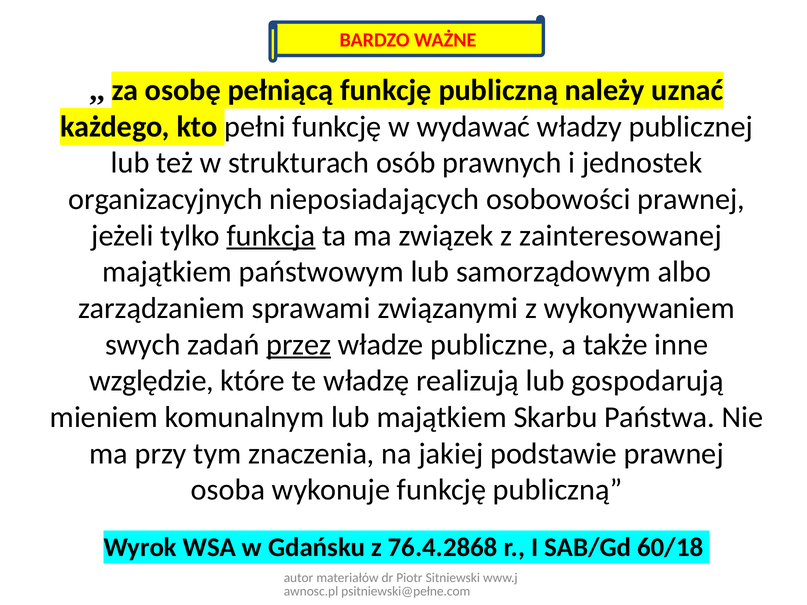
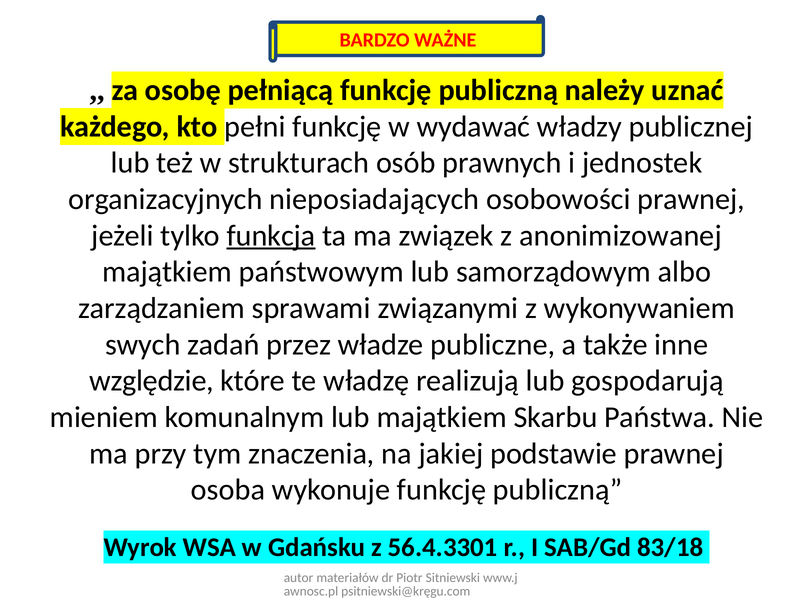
zainteresowanej: zainteresowanej -> anonimizowanej (620, 236)
przez underline: present -> none (299, 345)
76.4.2868: 76.4.2868 -> 56.4.3301 (443, 547)
60/18: 60/18 -> 83/18 (670, 547)
psitniewski@pełne.com: psitniewski@pełne.com -> psitniewski@kręgu.com (406, 591)
